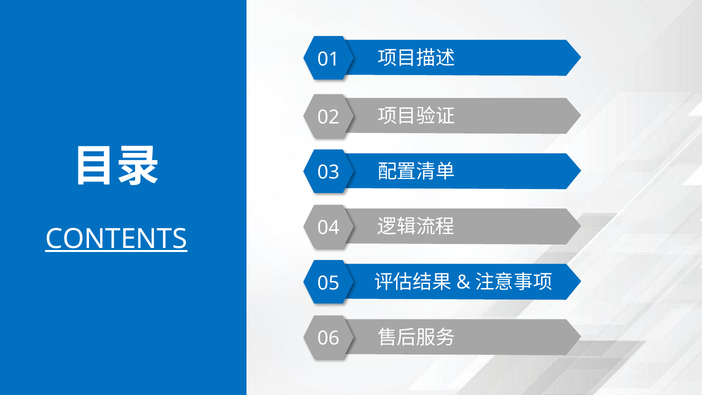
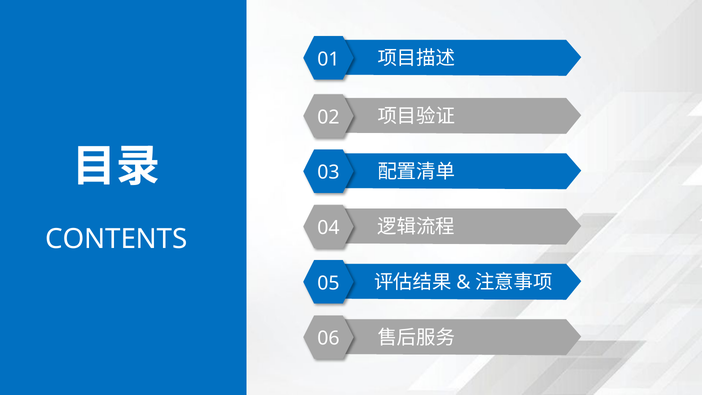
CONTENTS underline: present -> none (116, 239)
